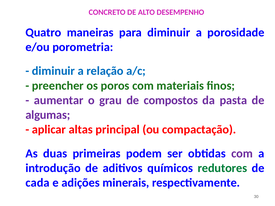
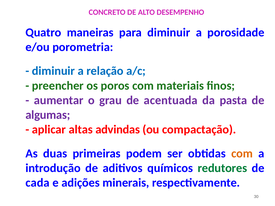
compostos: compostos -> acentuada (171, 100)
principal: principal -> advindas (118, 130)
com colour: purple -> orange (242, 154)
